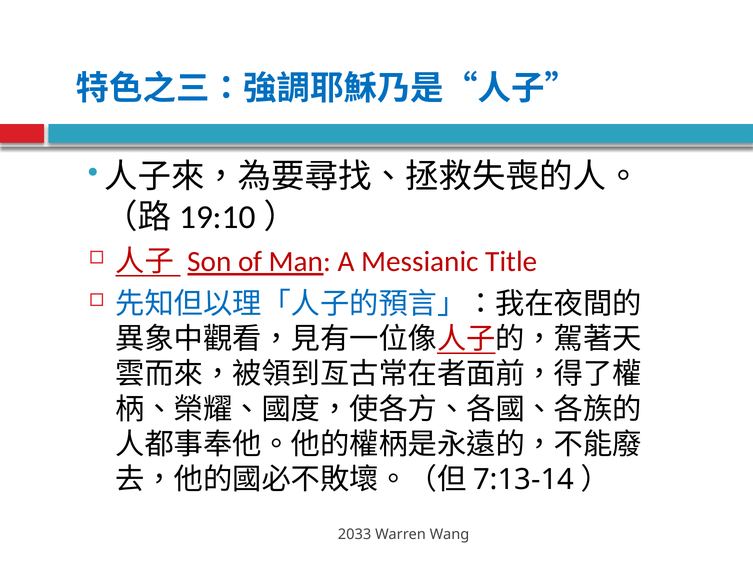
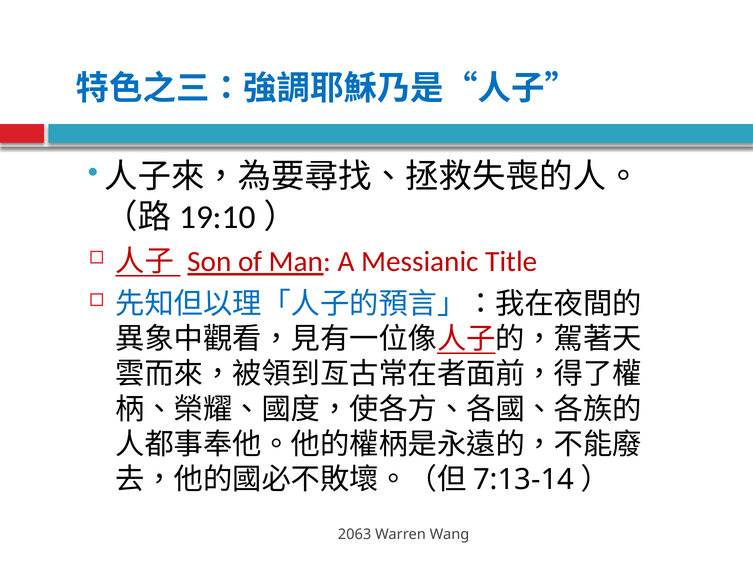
2033: 2033 -> 2063 (355, 534)
